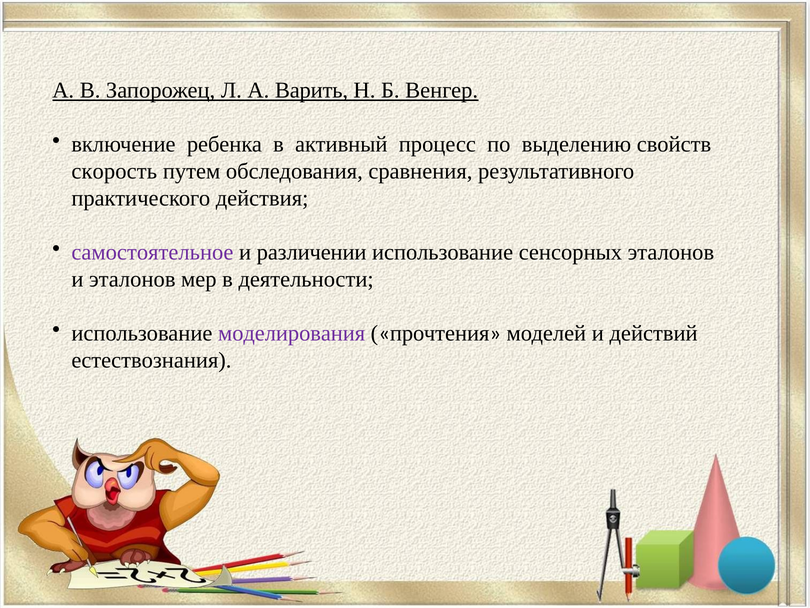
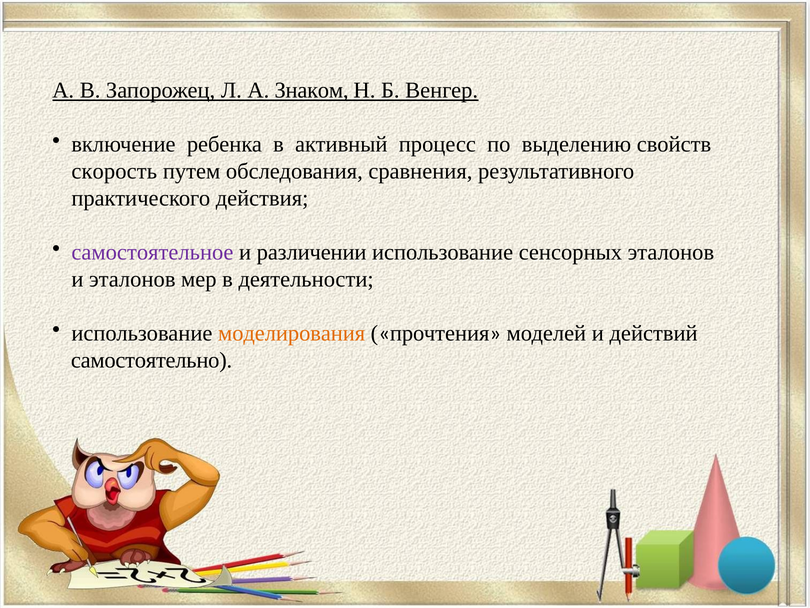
Варить: Варить -> Знаком (312, 90)
моделирования colour: purple -> orange (292, 333)
естествознания: естествознания -> самостоятельно (152, 360)
